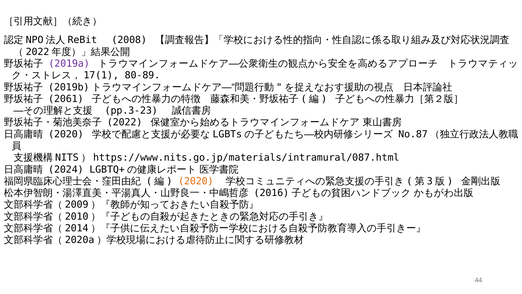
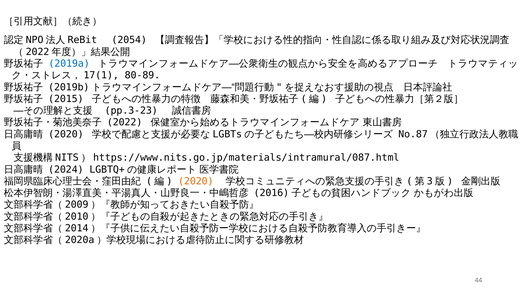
2008: 2008 -> 2054 (129, 40)
2019a colour: purple -> blue (69, 64)
2061: 2061 -> 2015 (66, 99)
